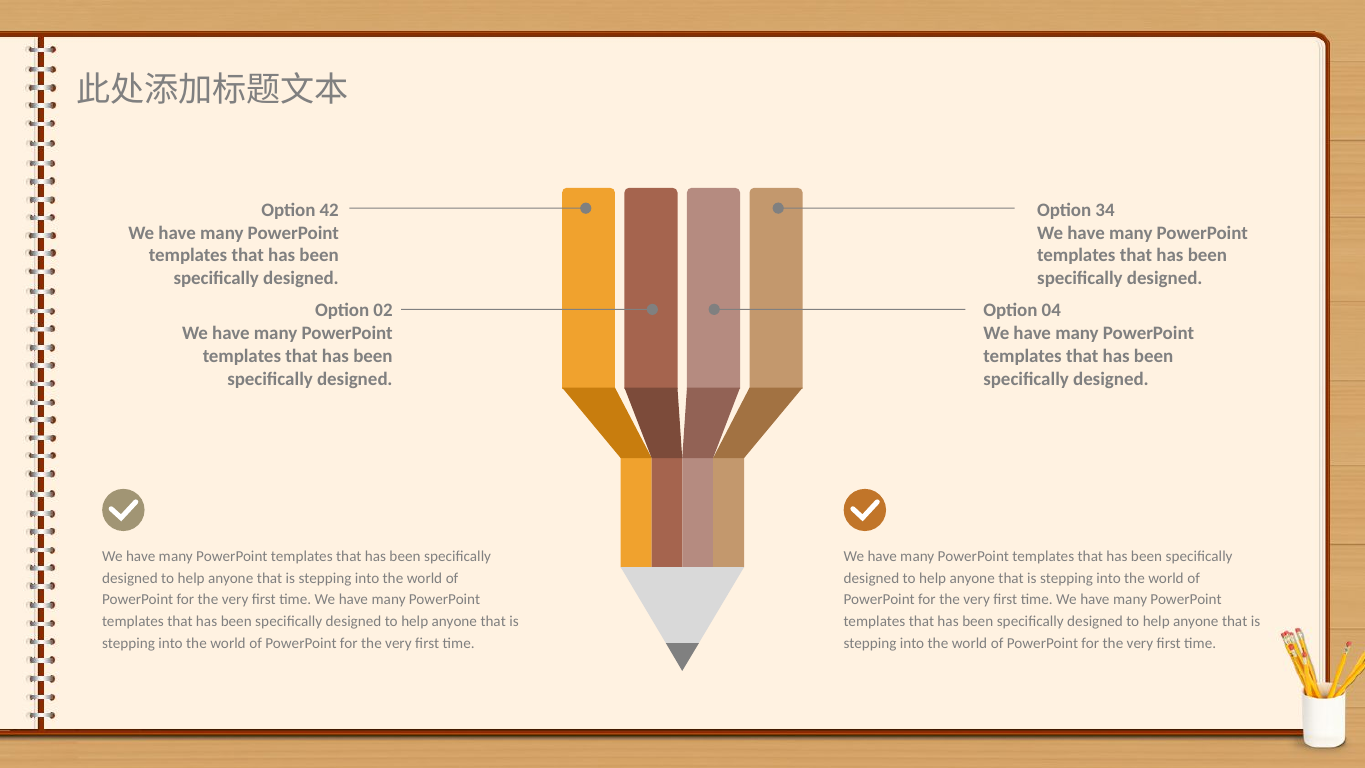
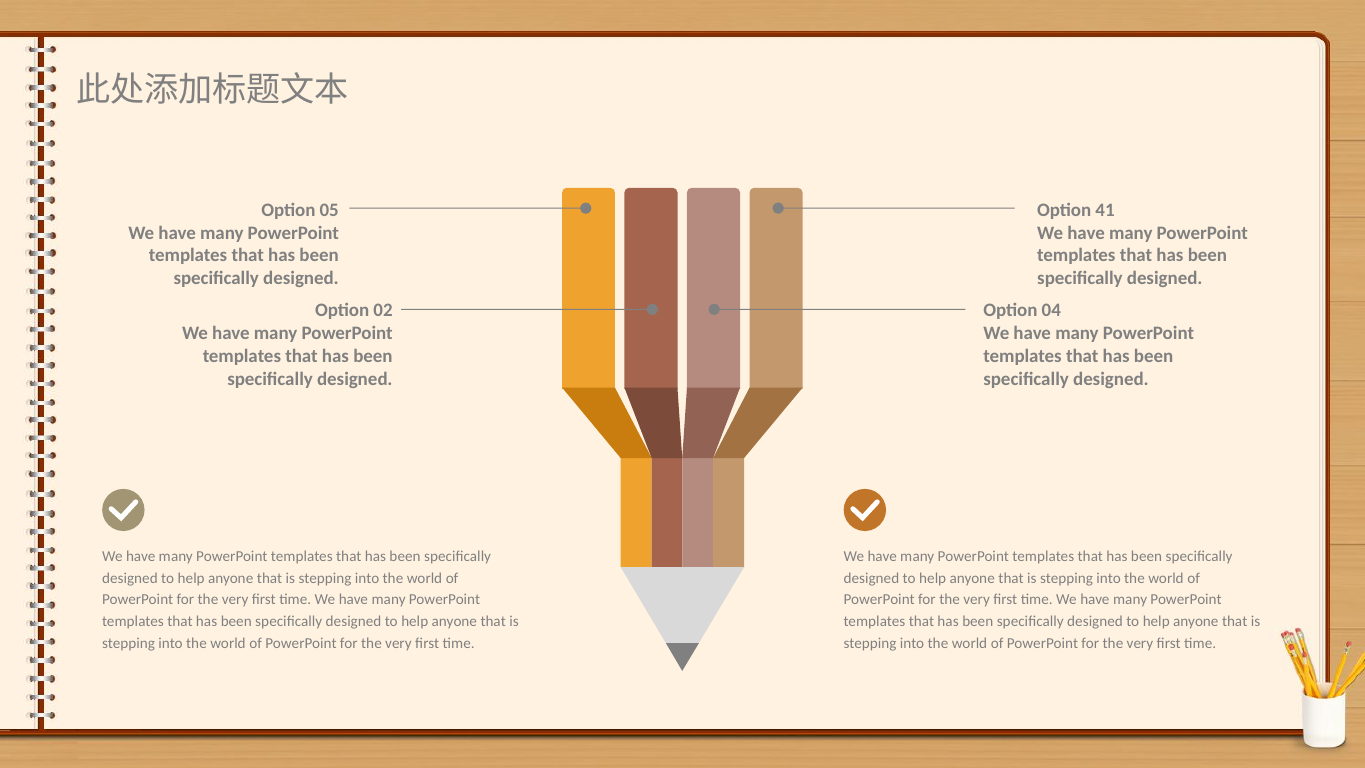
42: 42 -> 05 (329, 210)
34: 34 -> 41 (1105, 210)
